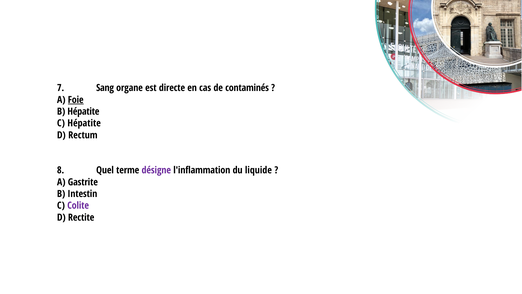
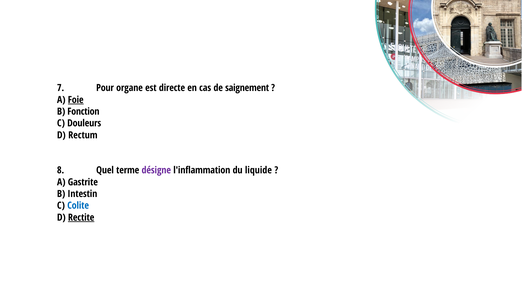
Sang: Sang -> Pour (105, 88)
contaminés: contaminés -> saignement (247, 88)
B Hépatite: Hépatite -> Fonction (83, 111)
C Hépatite: Hépatite -> Douleurs (84, 123)
Colite colour: purple -> blue (78, 205)
Rectite underline: none -> present (81, 217)
